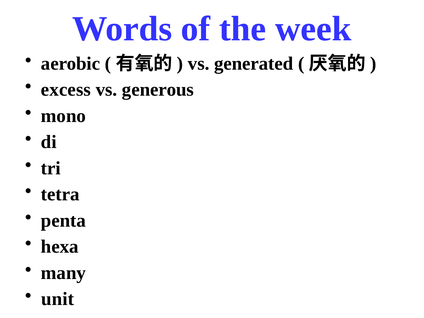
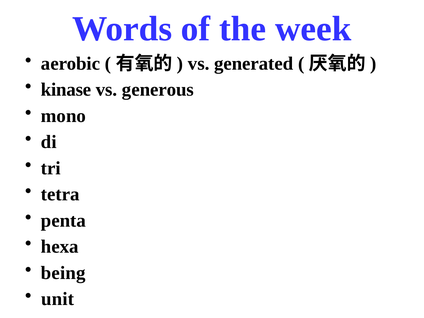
excess: excess -> kinase (66, 90)
many: many -> being (63, 273)
